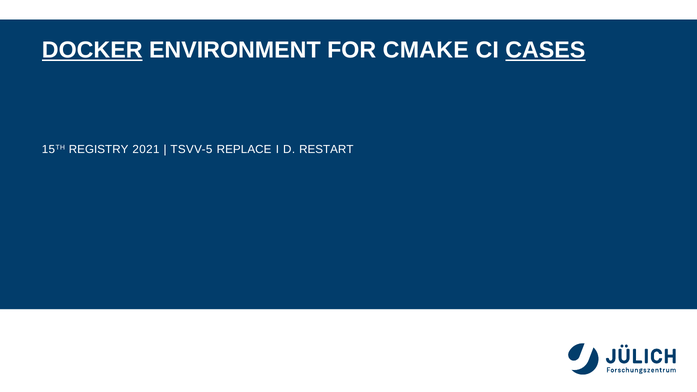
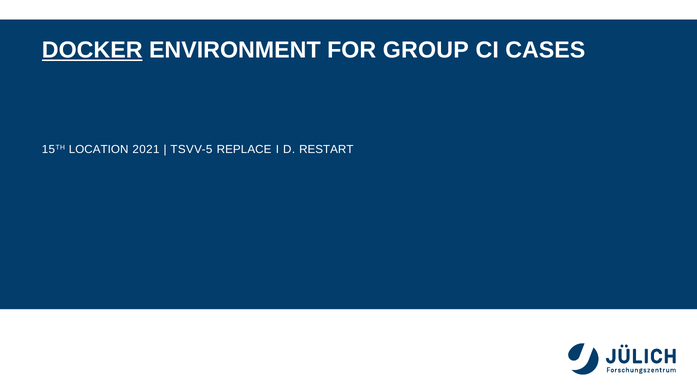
CMAKE: CMAKE -> GROUP (426, 50)
CASES underline: present -> none (545, 50)
REGISTRY: REGISTRY -> LOCATION (99, 149)
